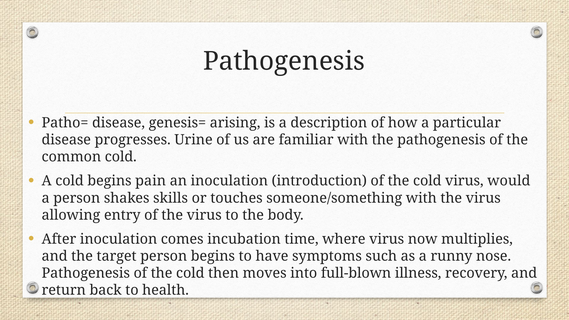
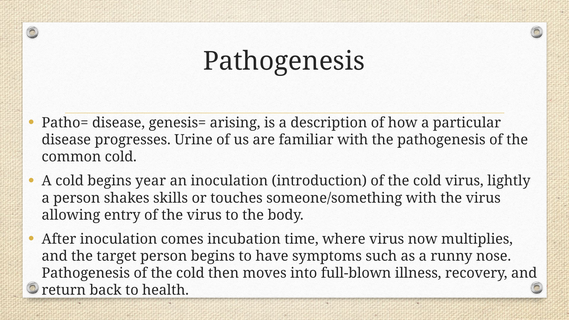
pain: pain -> year (151, 181)
would: would -> lightly (509, 181)
